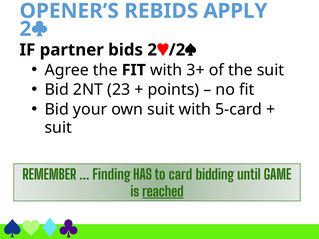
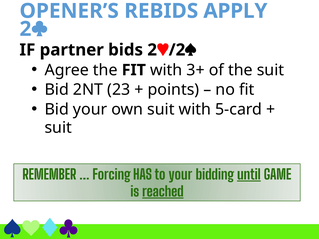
Finding: Finding -> Forcing (112, 175)
to card: card -> your (180, 175)
until underline: none -> present (249, 175)
